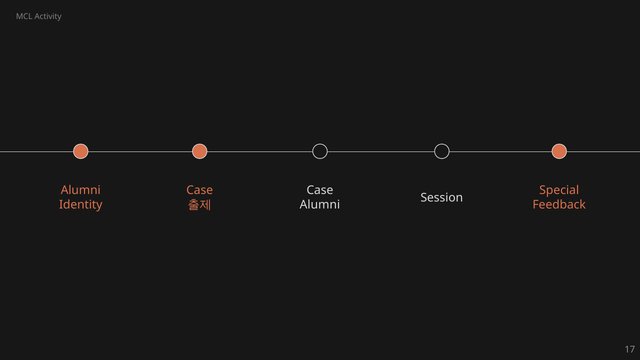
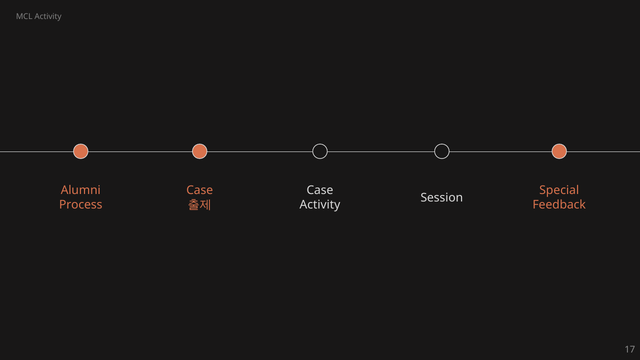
Identity: Identity -> Process (81, 205)
Alumni: Alumni -> Activity (320, 205)
